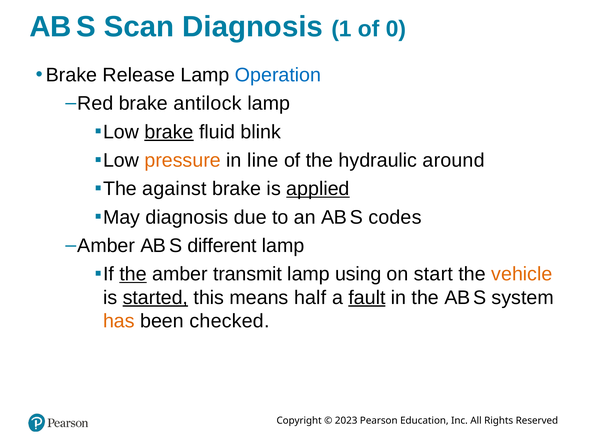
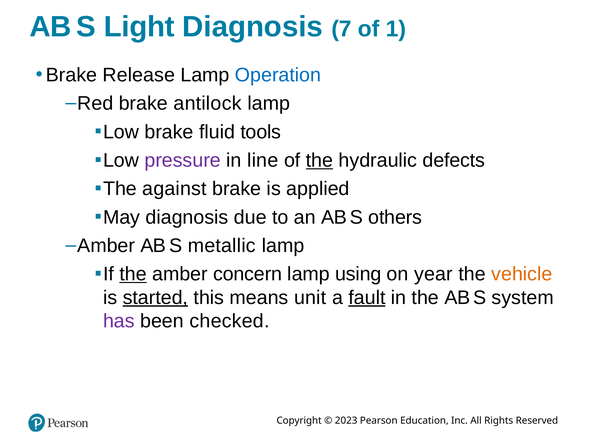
Scan: Scan -> Light (139, 27)
1: 1 -> 7 (342, 29)
0: 0 -> 1 (396, 29)
brake underline: present -> none (169, 132)
blink: blink -> tools (261, 132)
pressure colour: orange -> purple (183, 161)
the underline: none -> present (320, 161)
around: around -> defects (454, 161)
applied underline: present -> none (318, 189)
codes: codes -> others (395, 218)
different: different -> metallic (222, 246)
transmit: transmit -> concern (248, 275)
start: start -> year (433, 275)
half: half -> unit (310, 298)
has colour: orange -> purple (119, 322)
